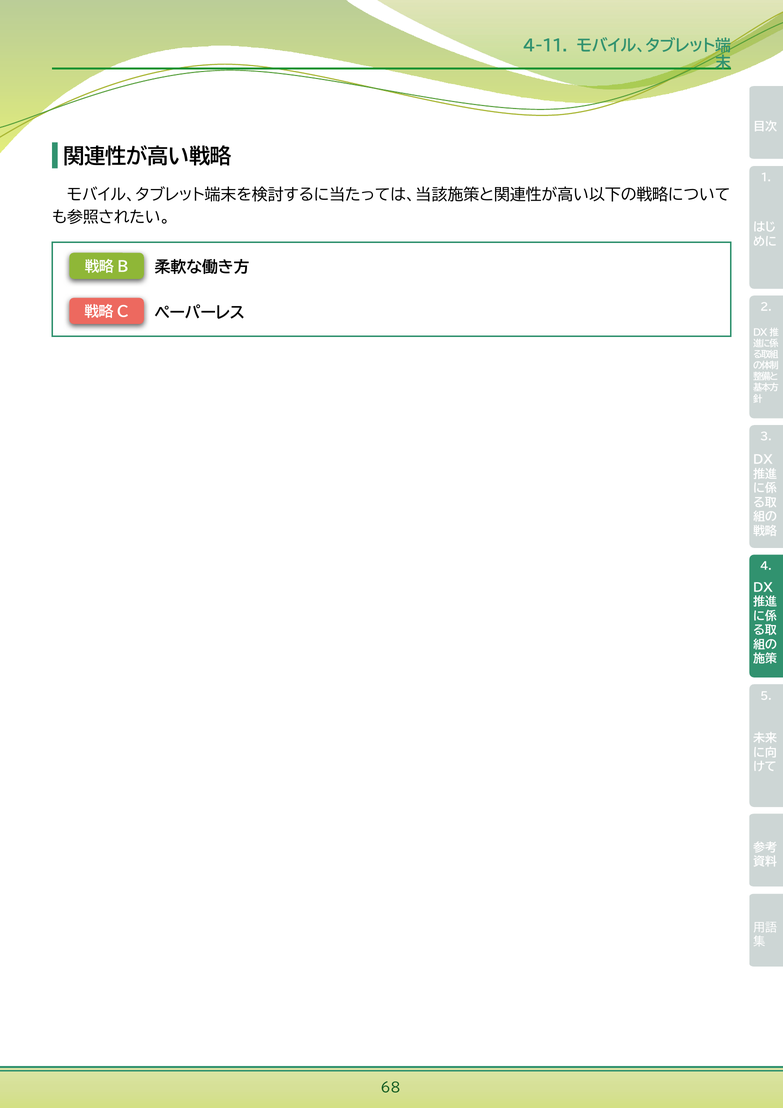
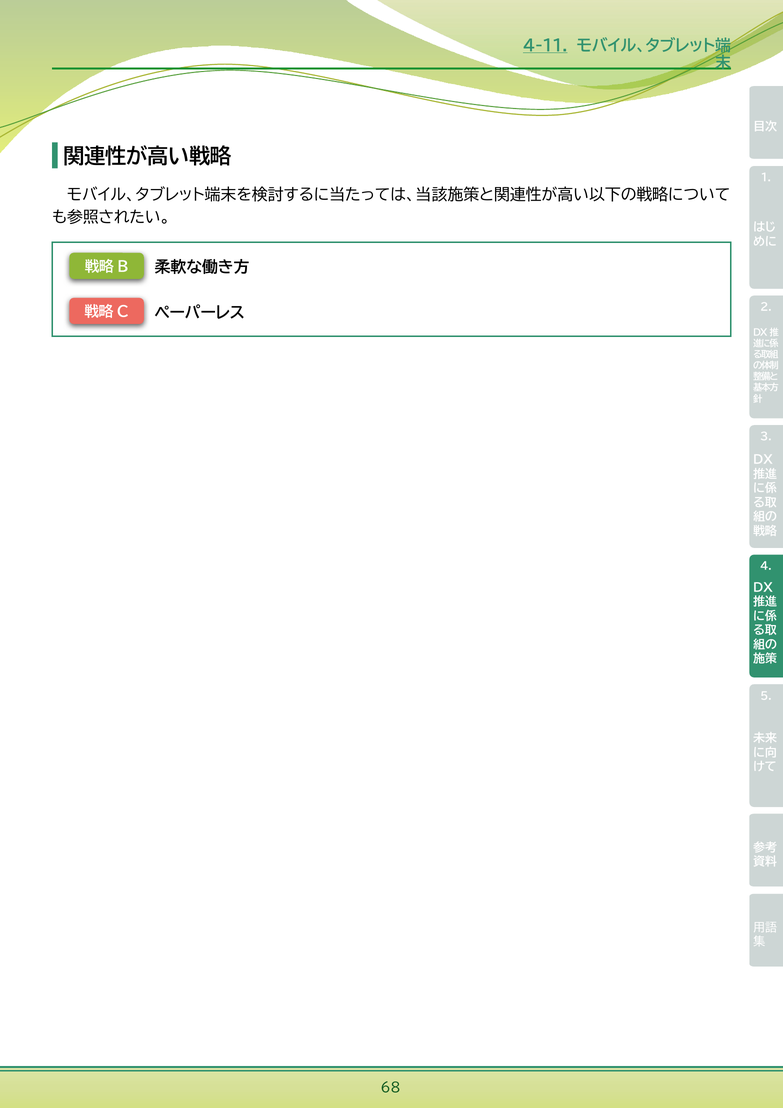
4-11 underline: none -> present (545, 46)
